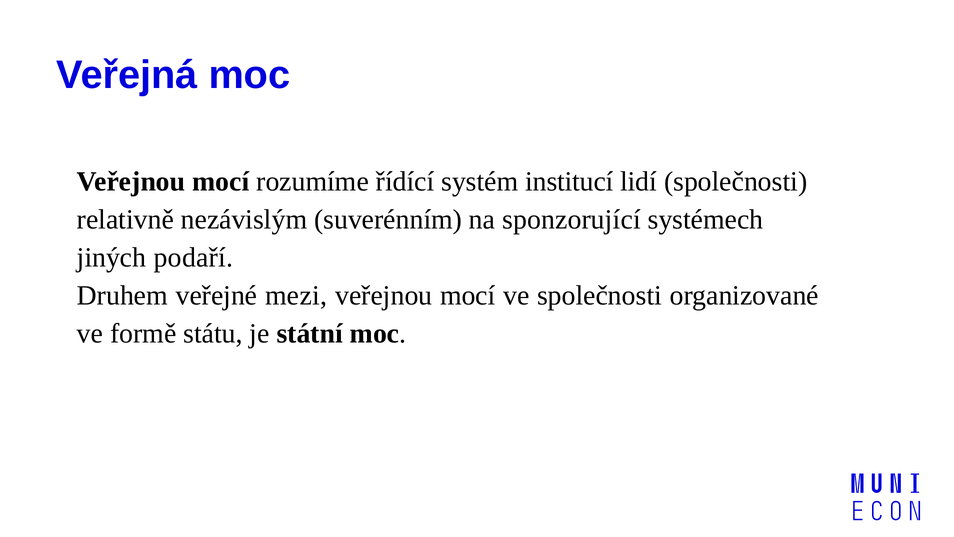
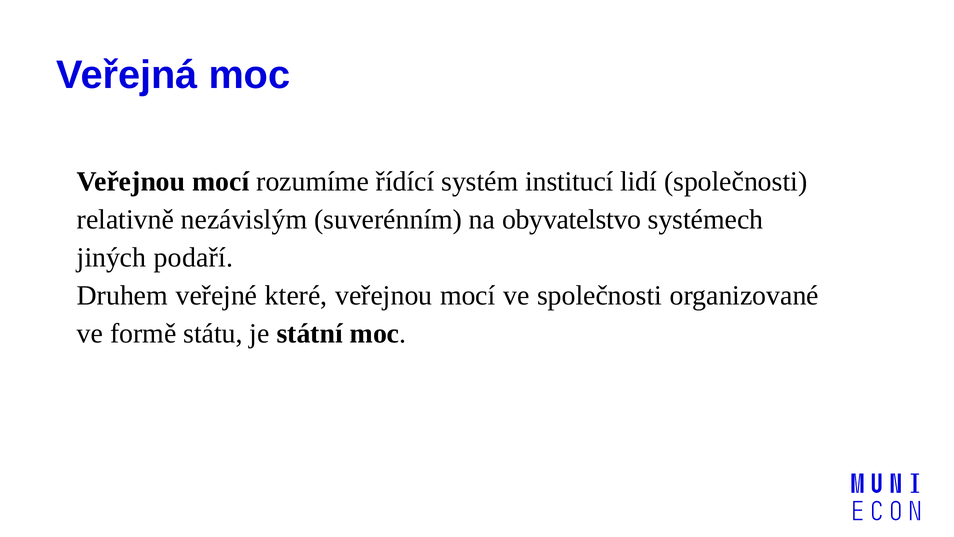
sponzorující: sponzorující -> obyvatelstvo (572, 219)
mezi: mezi -> které (296, 295)
